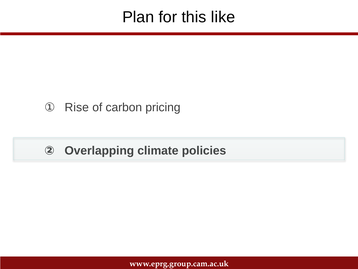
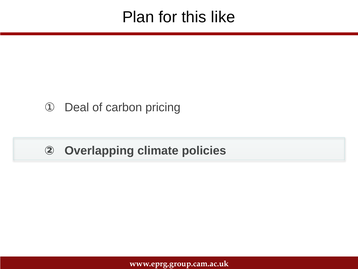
Rise: Rise -> Deal (77, 107)
